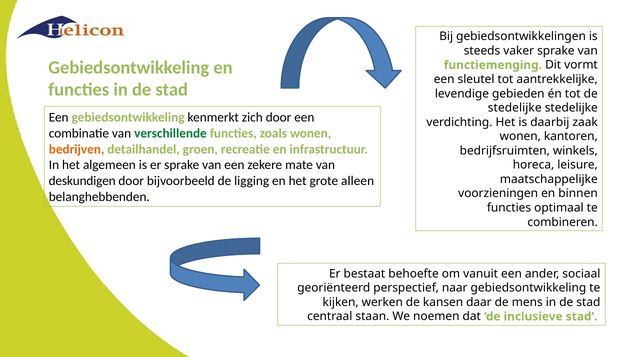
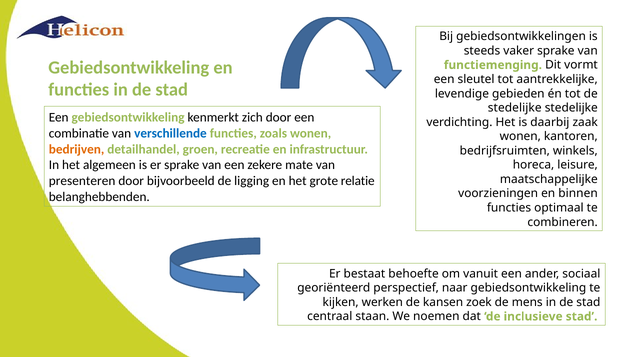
verschillende colour: green -> blue (170, 133)
deskundigen: deskundigen -> presenteren (82, 181)
alleen: alleen -> relatie (358, 181)
daar: daar -> zoek (479, 302)
